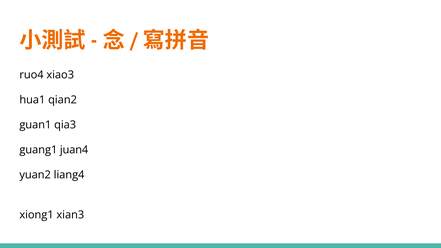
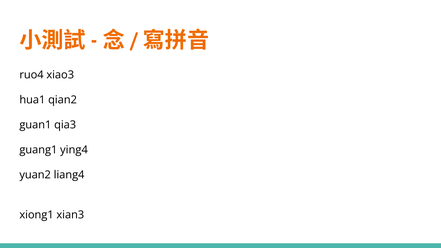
juan4: juan4 -> ying4 (74, 150)
